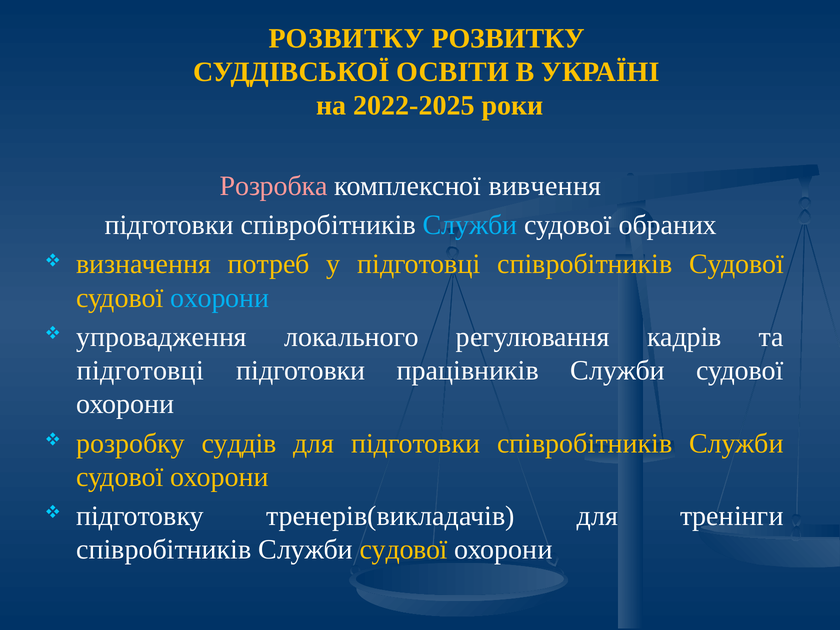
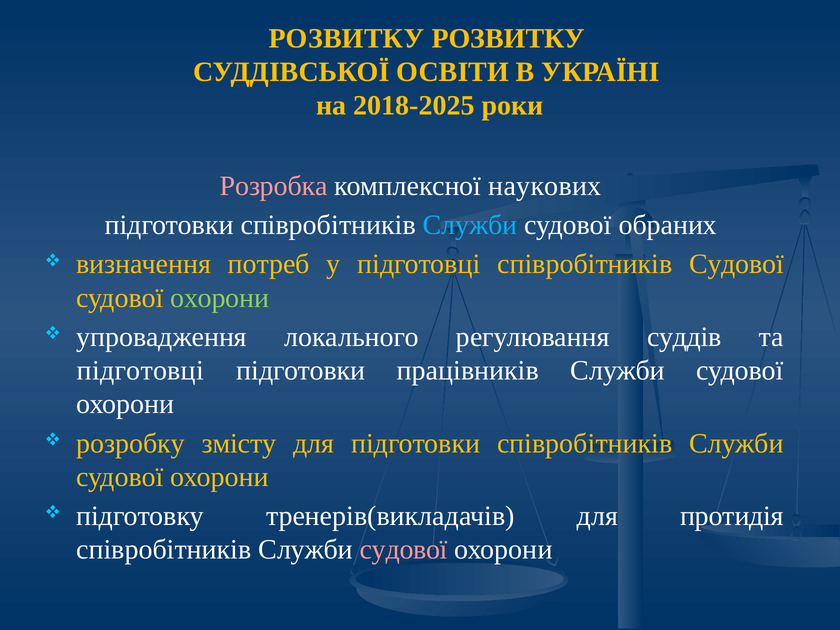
2022-2025: 2022-2025 -> 2018-2025 (414, 106)
вивчення: вивчення -> наукових (545, 186)
охорони colour: light blue -> light green (220, 298)
кадрів: кадрів -> суддів (684, 337)
суддів: суддів -> змісту (239, 443)
тренінги: тренінги -> протидія (732, 516)
судової colour: yellow -> pink (404, 550)
